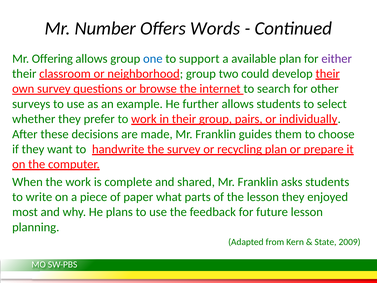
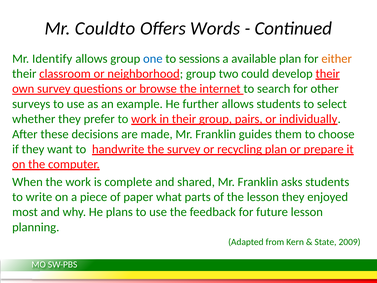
Number: Number -> Couldto (105, 28)
Offering: Offering -> Identify (52, 59)
support: support -> sessions (199, 59)
either colour: purple -> orange (337, 59)
